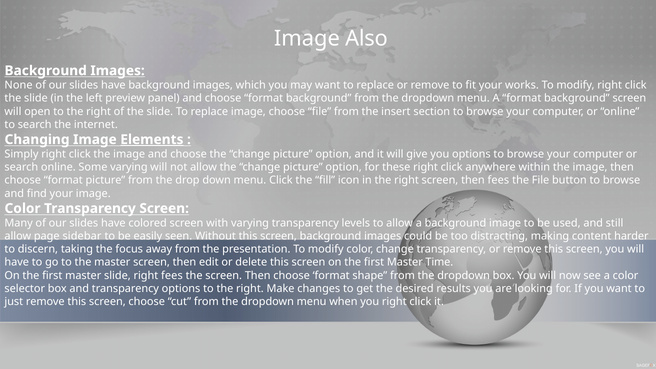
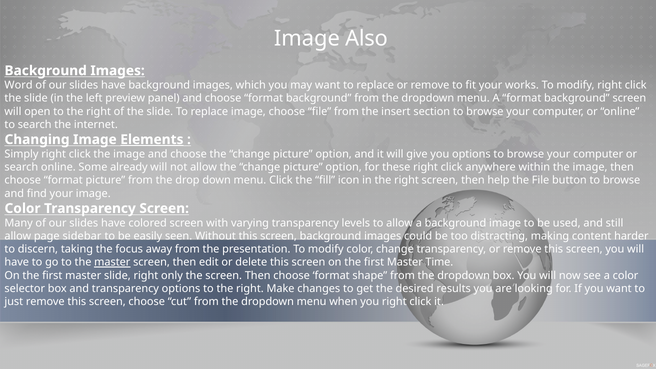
None: None -> Word (19, 85)
Some varying: varying -> already (129, 167)
then fees: fees -> help (499, 180)
master underline: none -> present (112, 262)
right fees: fees -> only (172, 275)
